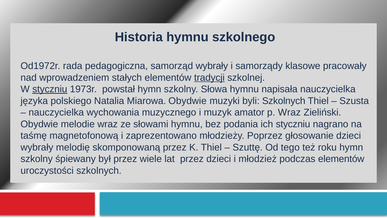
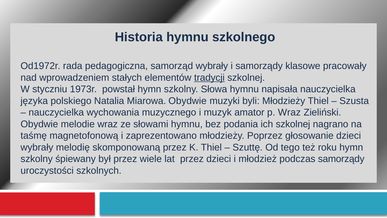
styczniu underline: present -> none (50, 89)
byli Szkolnych: Szkolnych -> Młodzieży (284, 101)
ich styczniu: styczniu -> szkolnej (293, 124)
podczas elementów: elementów -> samorządy (341, 159)
